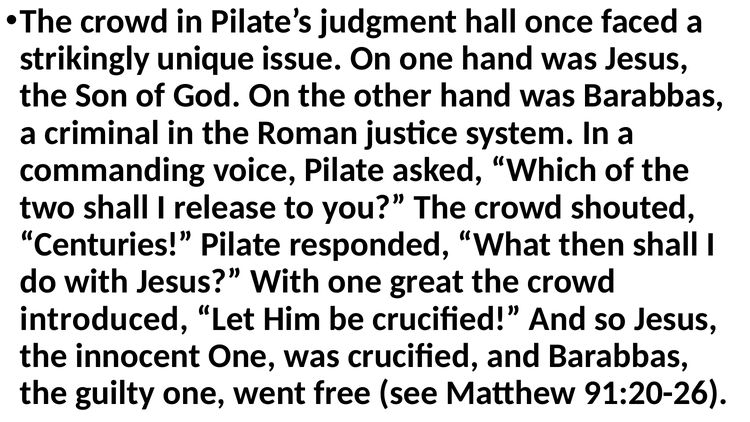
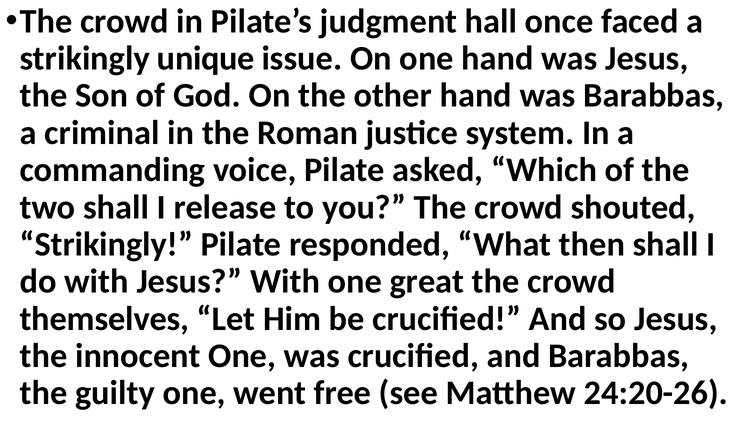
Centuries: Centuries -> Strikingly (106, 244)
introduced: introduced -> themselves (104, 319)
91:20-26: 91:20-26 -> 24:20-26 (656, 393)
